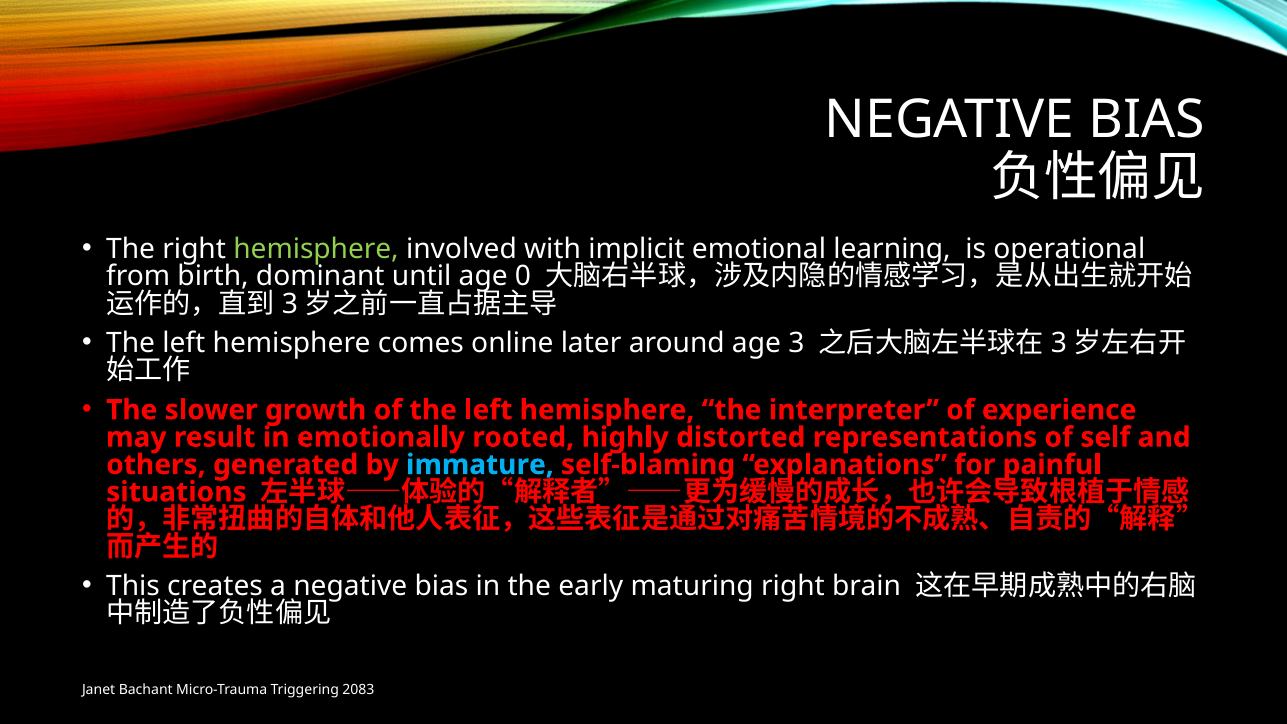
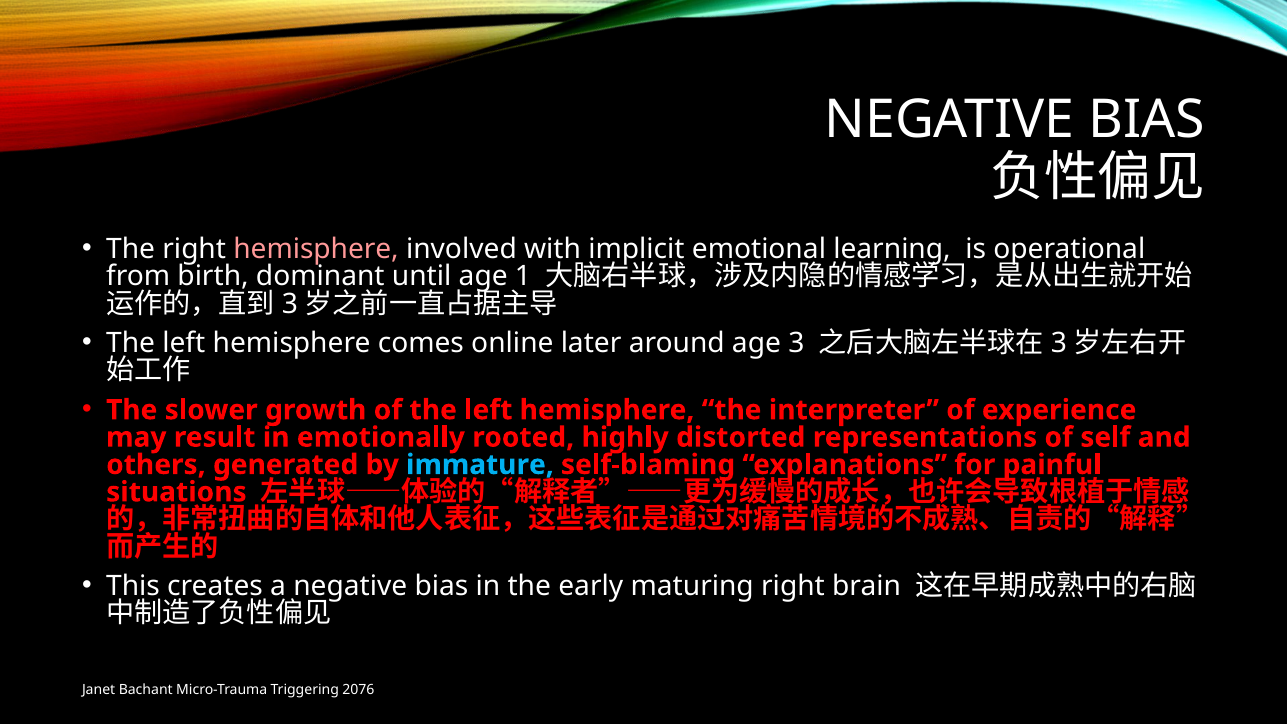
hemisphere colour: light green -> pink (316, 249)
0: 0 -> 1 (523, 276)
2083: 2083 -> 2076 (358, 690)
